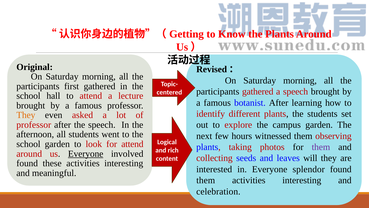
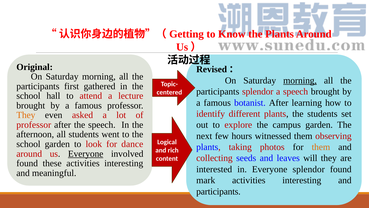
morning underline: none -> present (300, 80)
participants gathered: gathered -> splendor (258, 91)
for attend: attend -> dance (132, 144)
them colour: purple -> orange (321, 147)
them: them -> mark (206, 180)
celebration: celebration -> participants (218, 191)
